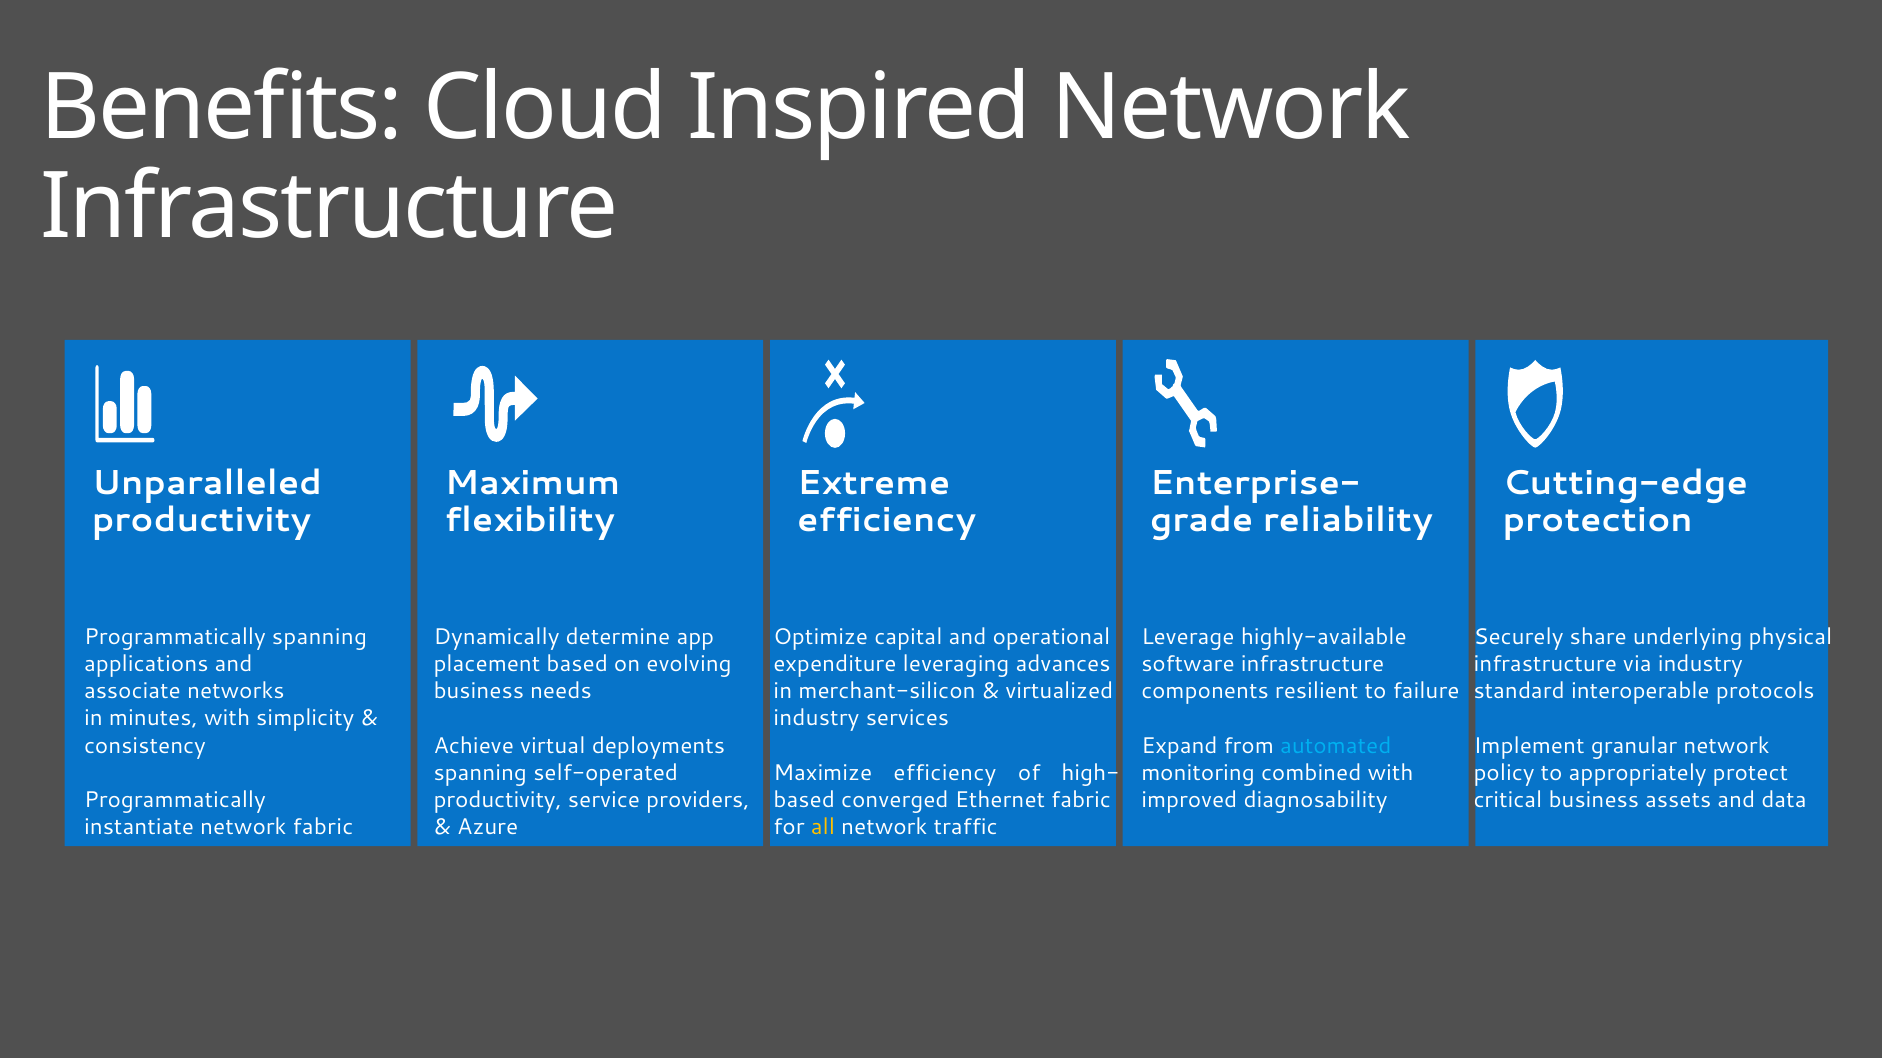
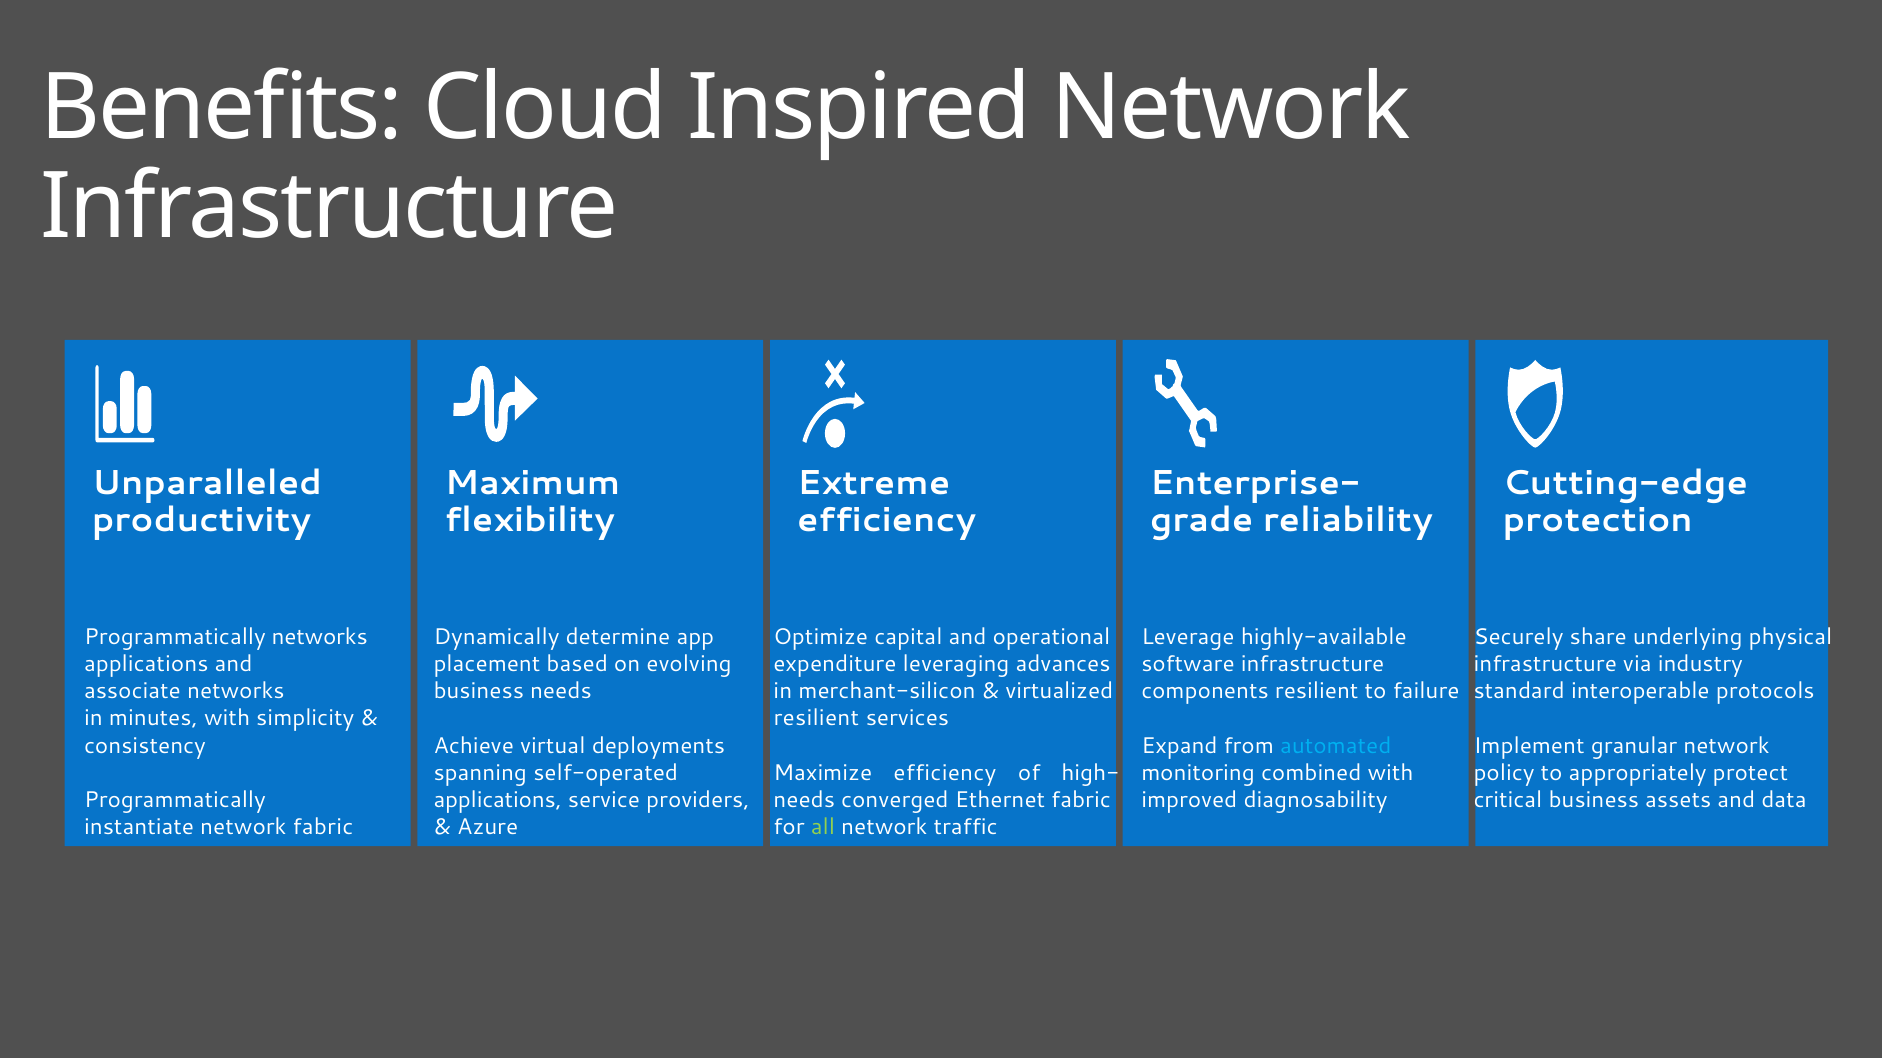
Programmatically spanning: spanning -> networks (320, 637)
industry: industry -> resilient (816, 719)
productivity: productivity -> applications (498, 800)
based: based -> needs (804, 800)
all colour: yellow -> light green (823, 827)
